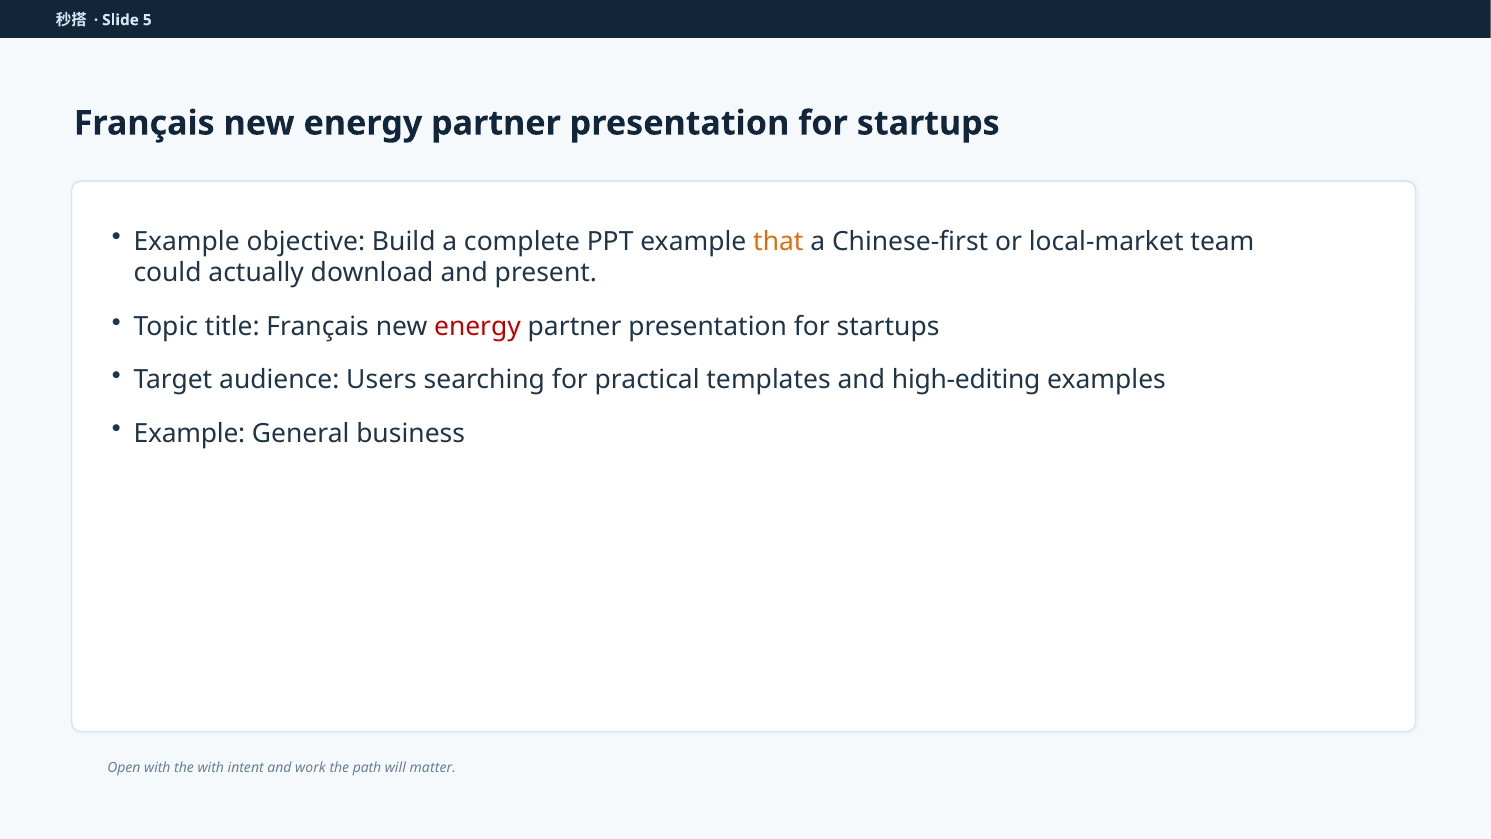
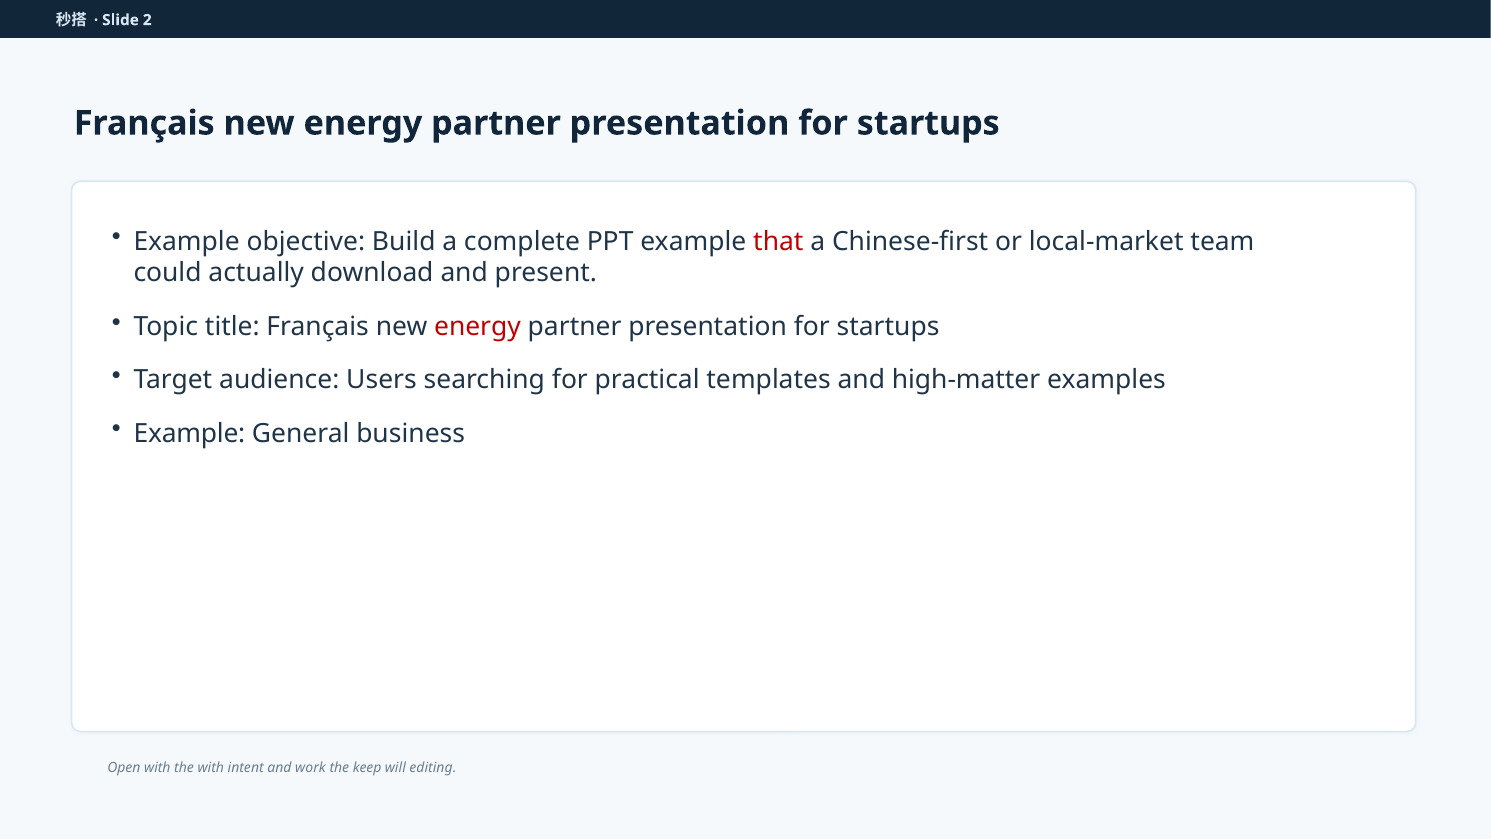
5: 5 -> 2 (147, 20)
that colour: orange -> red (778, 241)
high-editing: high-editing -> high-matter (966, 380)
path: path -> keep (367, 768)
matter: matter -> editing (433, 768)
